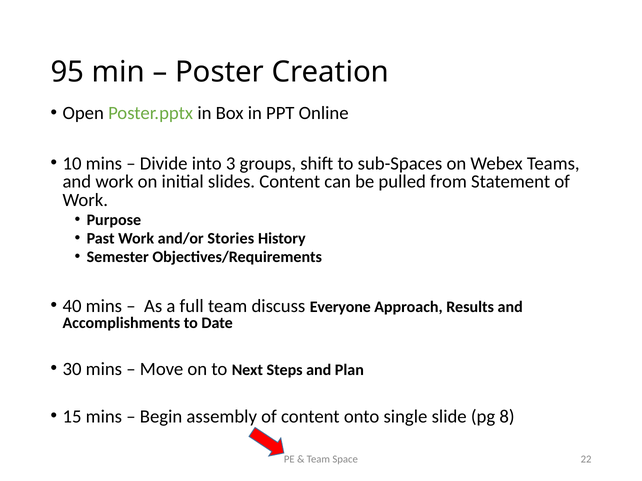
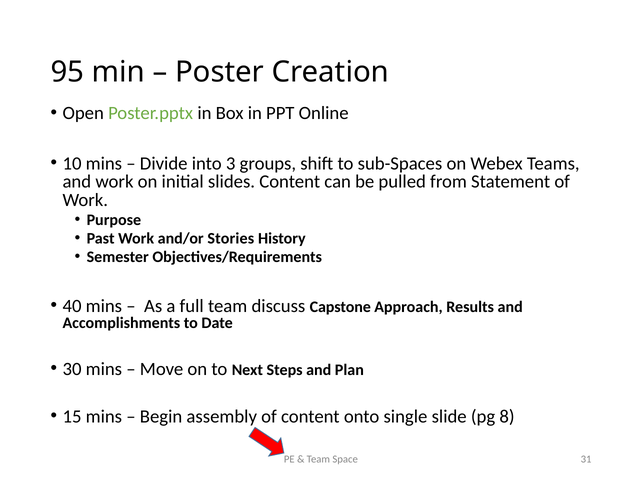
Everyone: Everyone -> Capstone (340, 307)
22: 22 -> 31 (586, 460)
